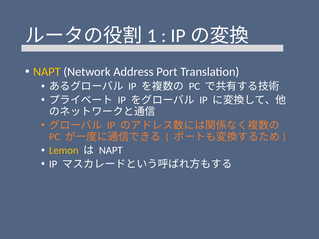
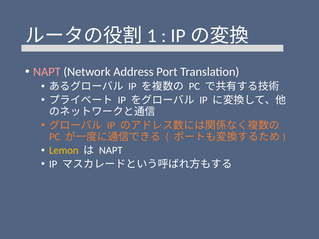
NAPT colour: yellow -> pink (47, 72)
